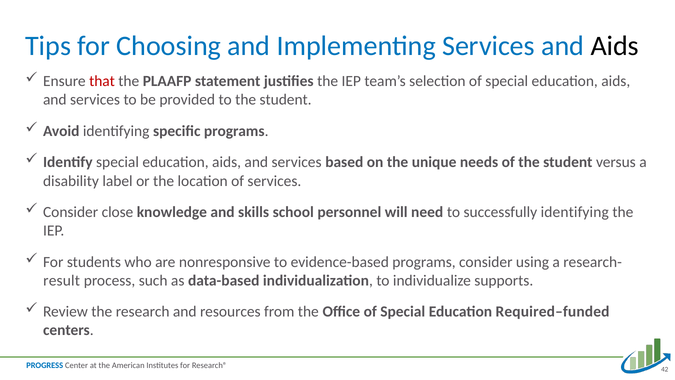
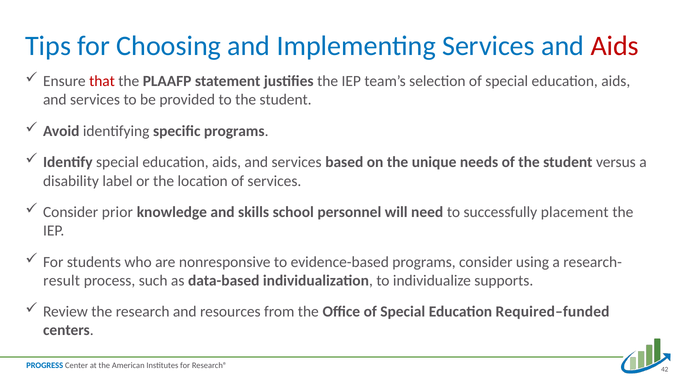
Aids colour: black -> red (615, 46)
close: close -> prior (117, 212)
successfully identifying: identifying -> placement (575, 212)
